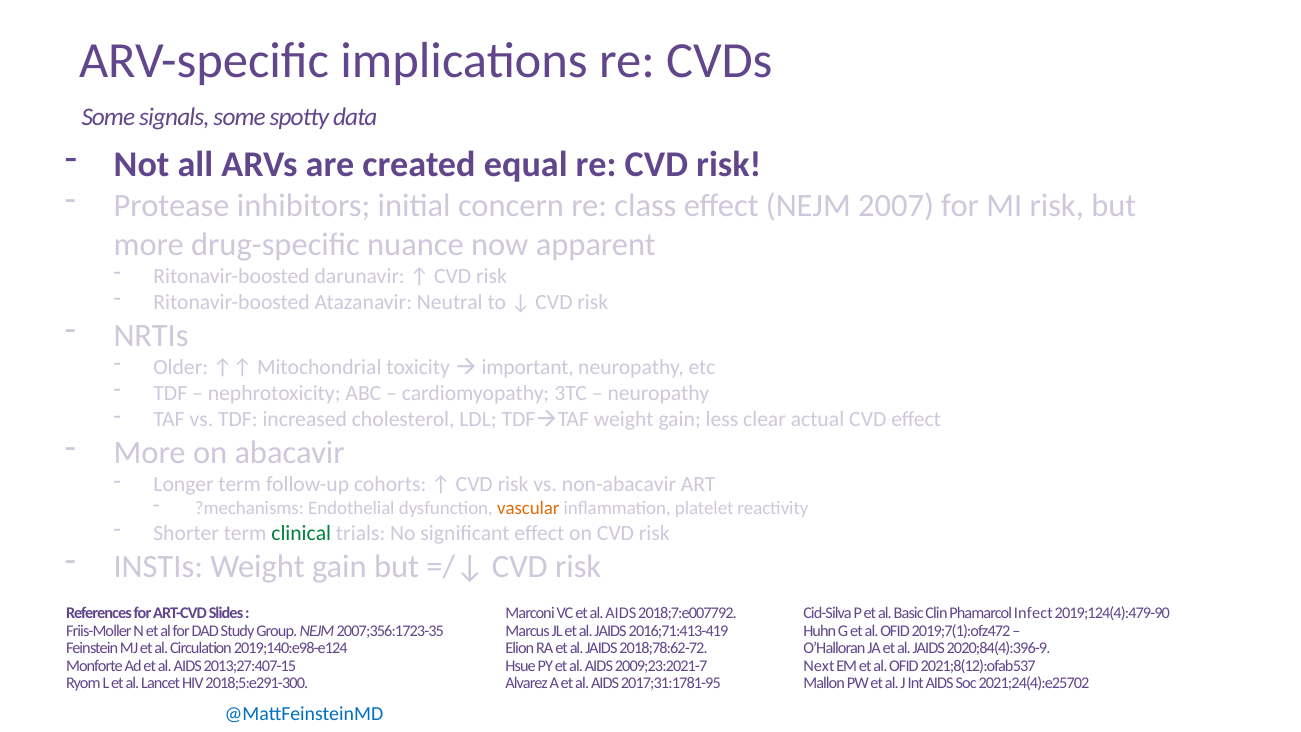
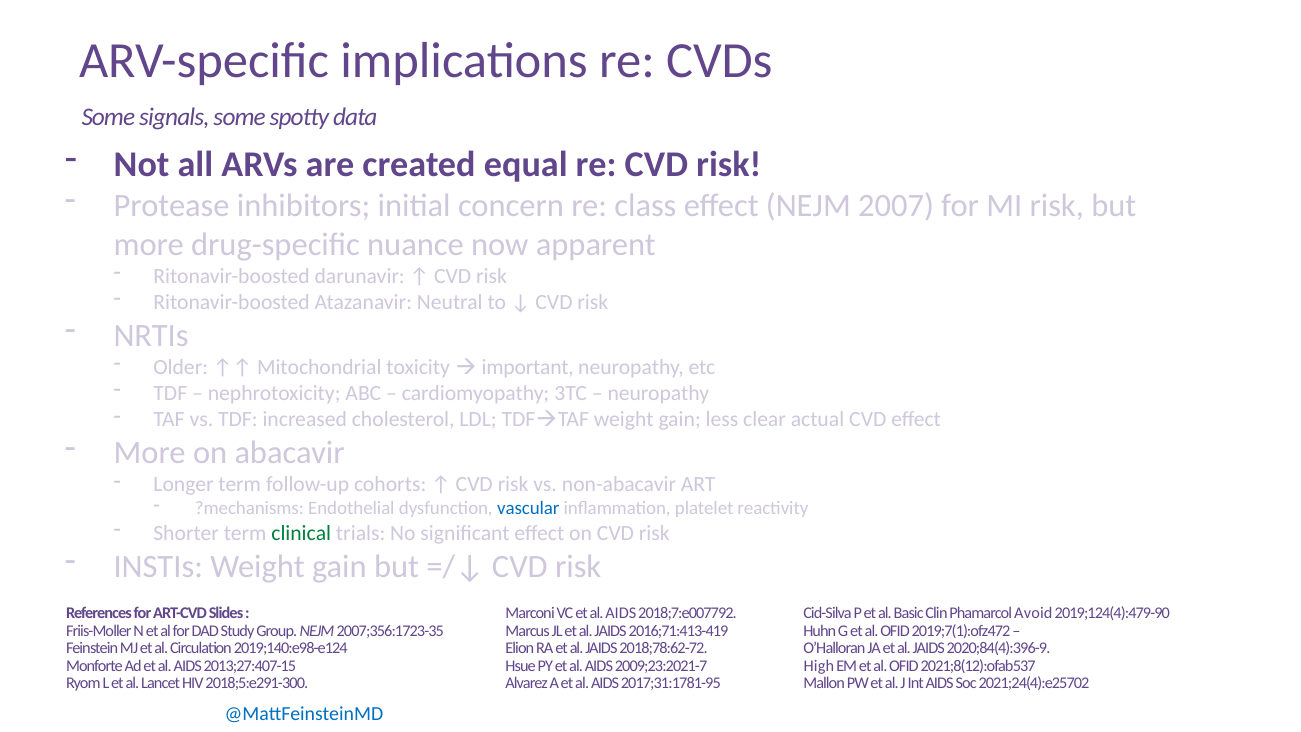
vascular colour: orange -> blue (528, 509)
Infect: Infect -> Avoid (1033, 613)
Next: Next -> High (819, 666)
